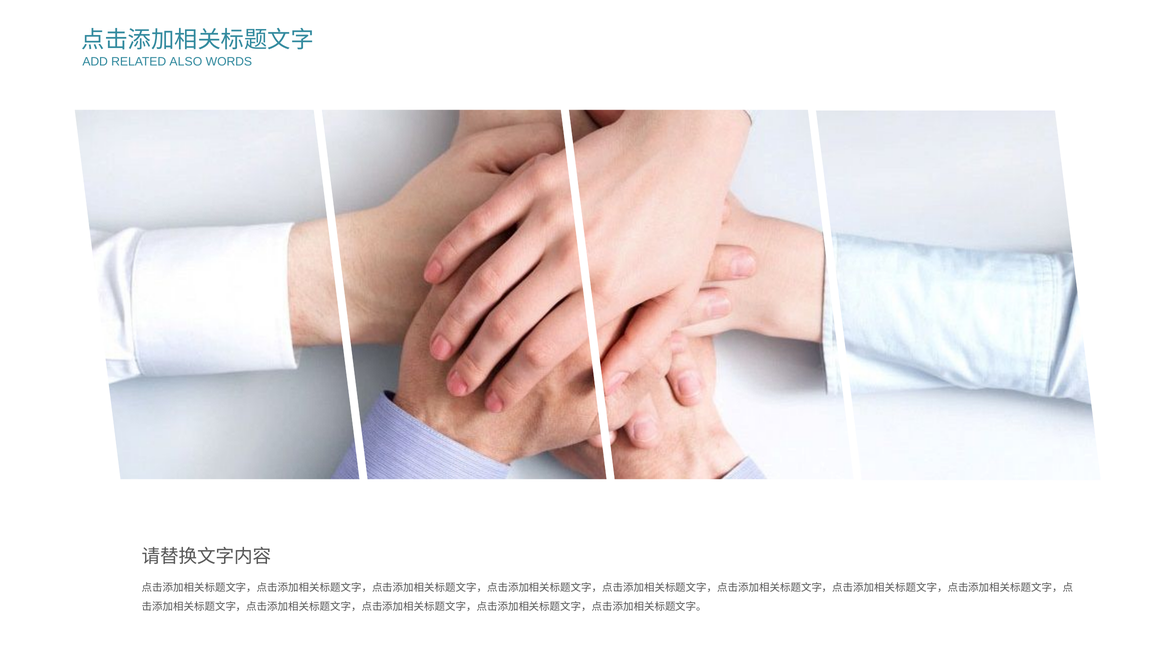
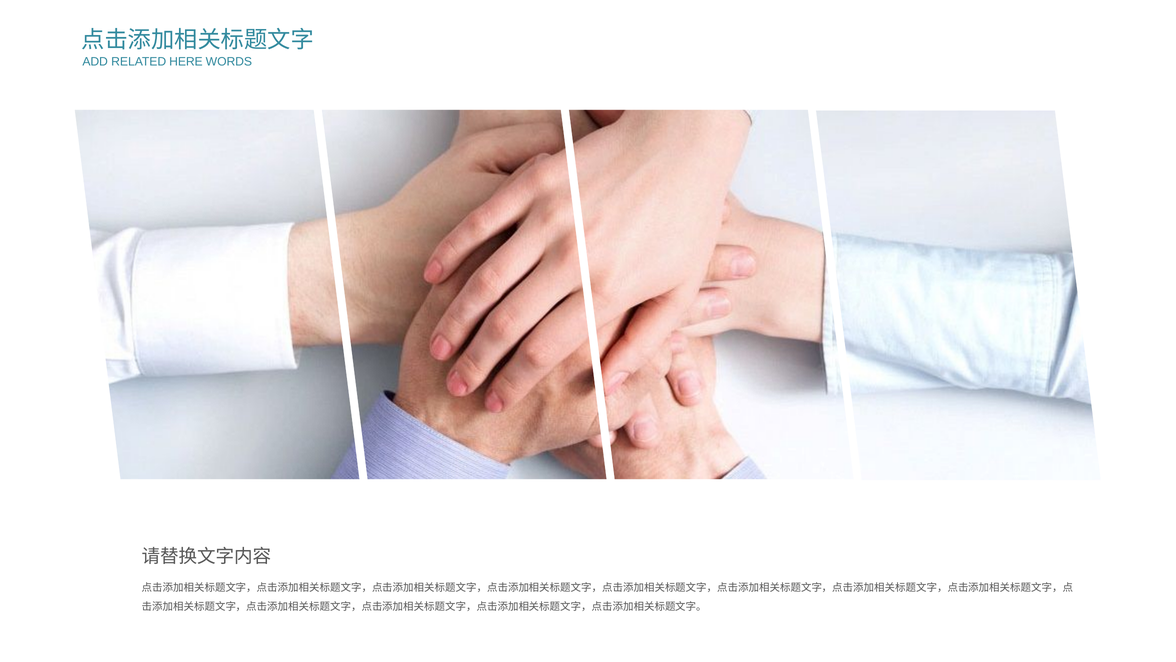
ALSO: ALSO -> HERE (186, 62)
